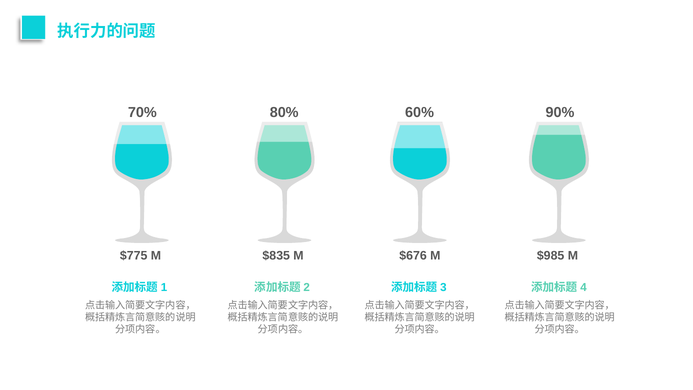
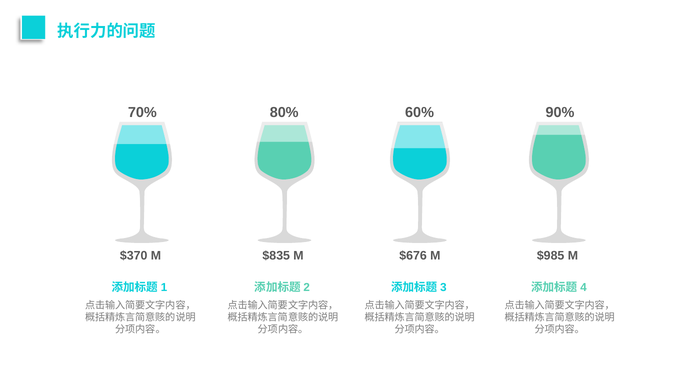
$775: $775 -> $370 (134, 256)
